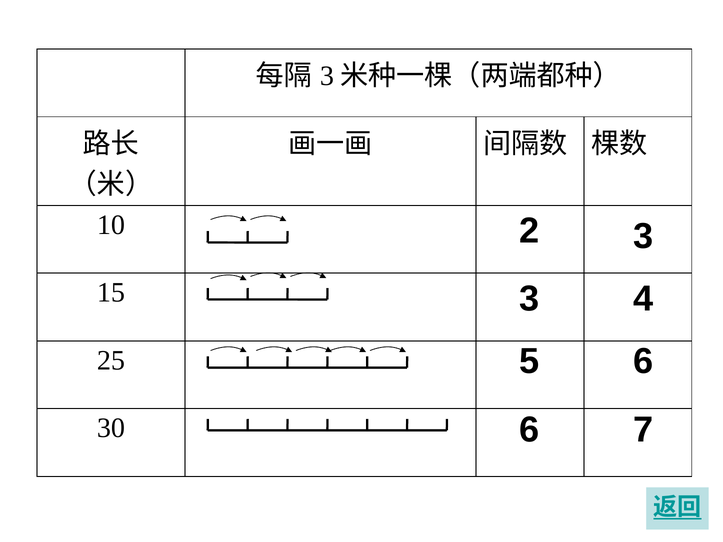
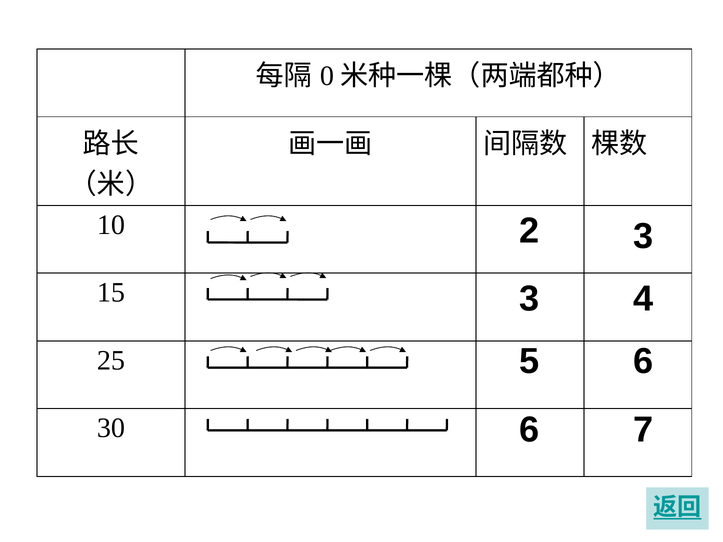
3: 3 -> 0 (327, 76)
